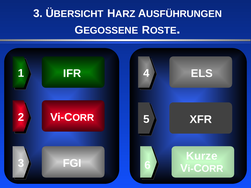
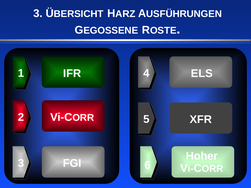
Kurze: Kurze -> Hoher (202, 156)
